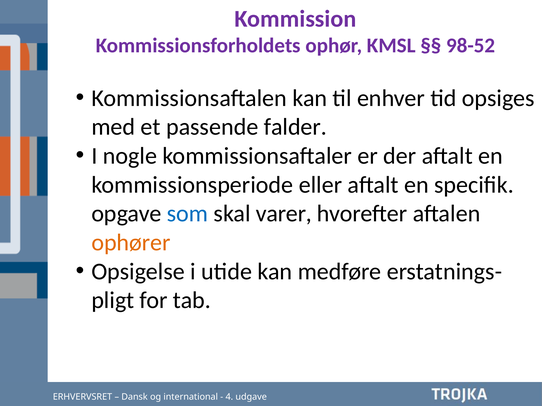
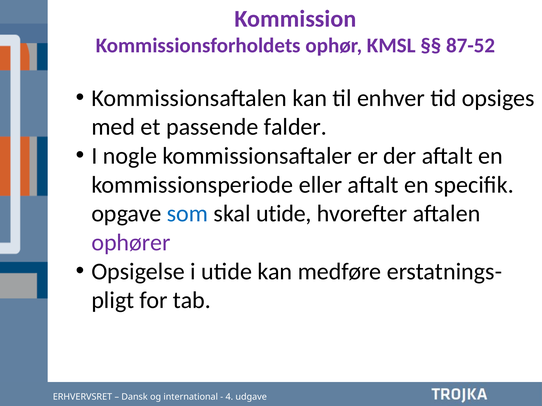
98-52: 98-52 -> 87-52 (471, 46)
skal varer: varer -> utide (284, 214)
ophører colour: orange -> purple (131, 243)
